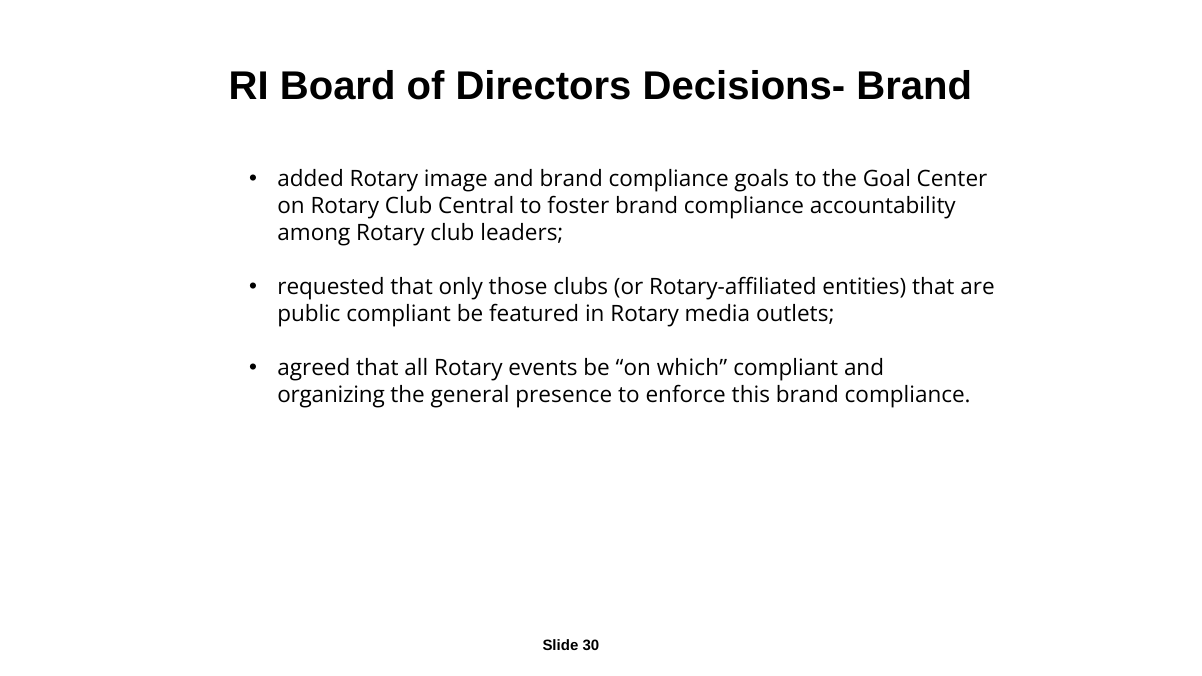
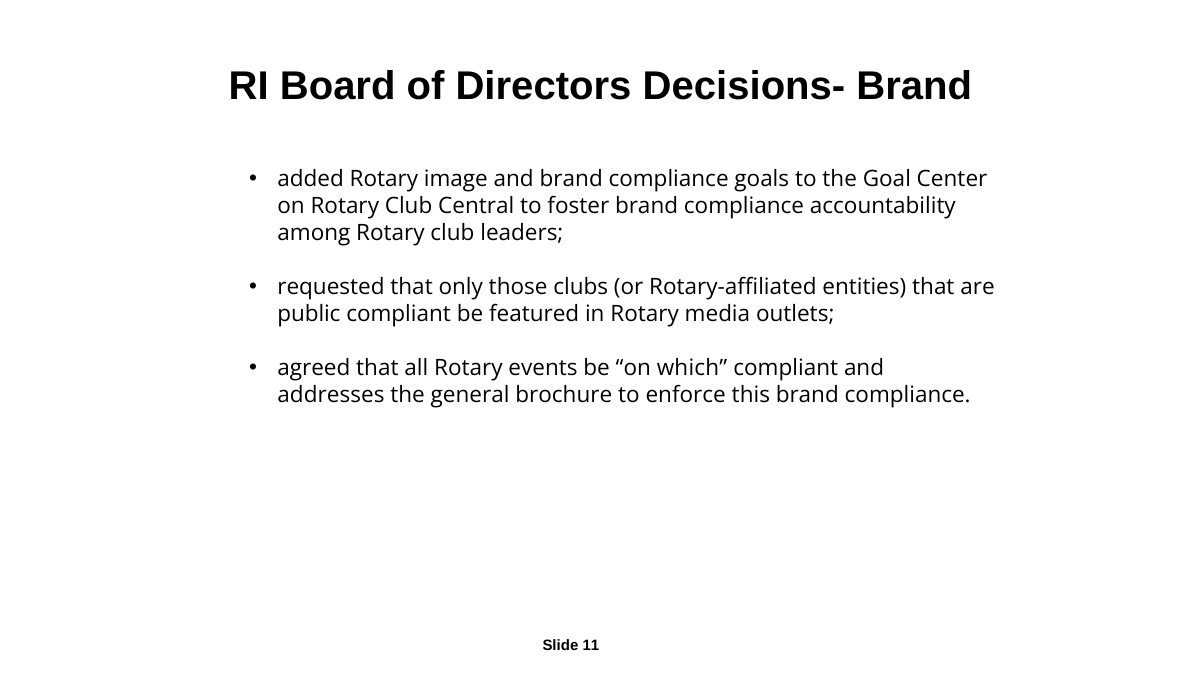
organizing: organizing -> addresses (331, 395)
presence: presence -> brochure (564, 395)
30: 30 -> 11 (591, 646)
